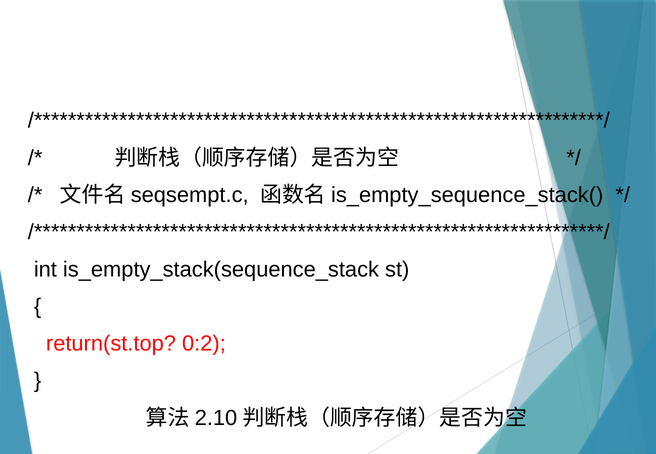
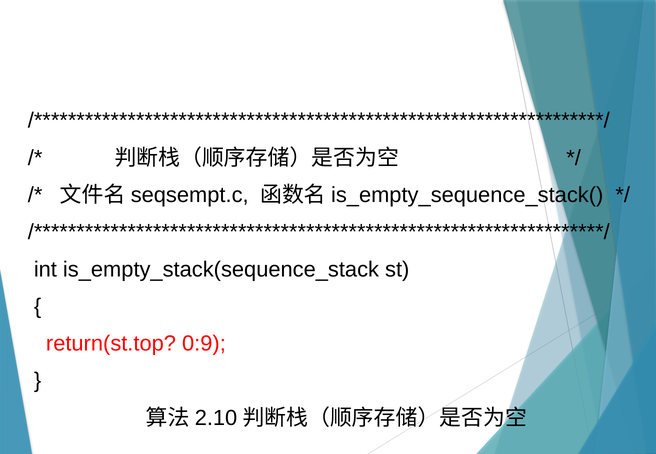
0:2: 0:2 -> 0:9 (204, 344)
